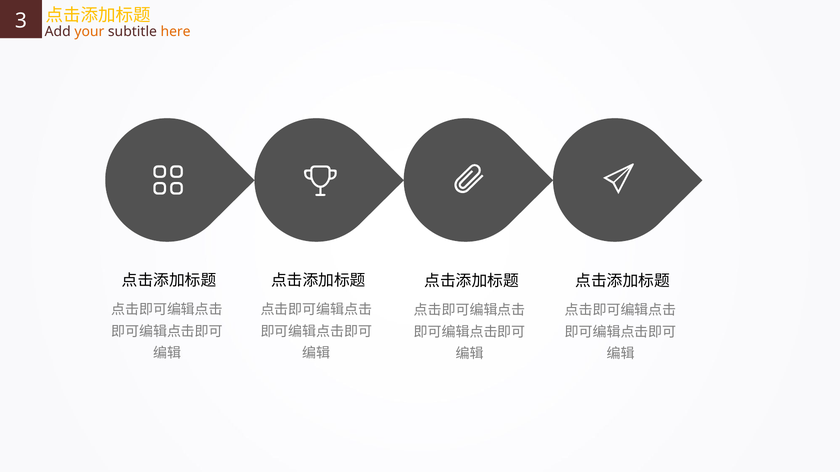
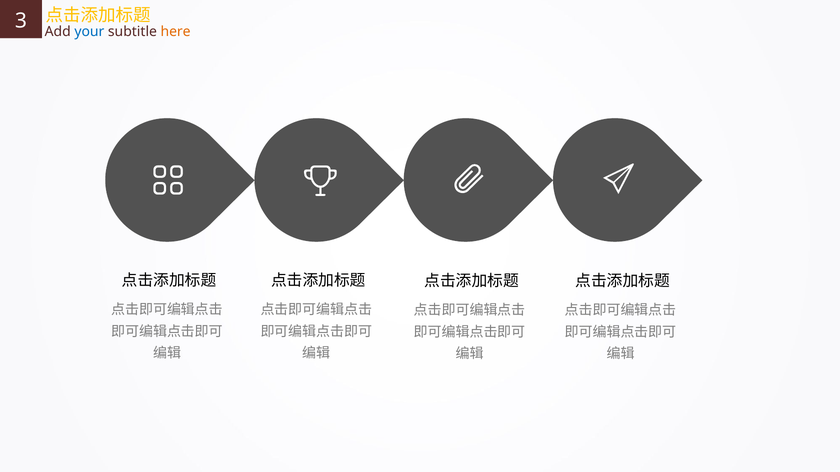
your colour: orange -> blue (89, 31)
